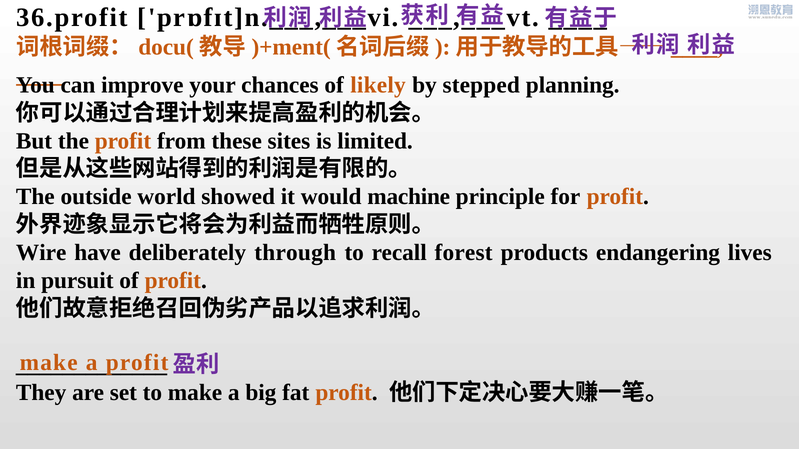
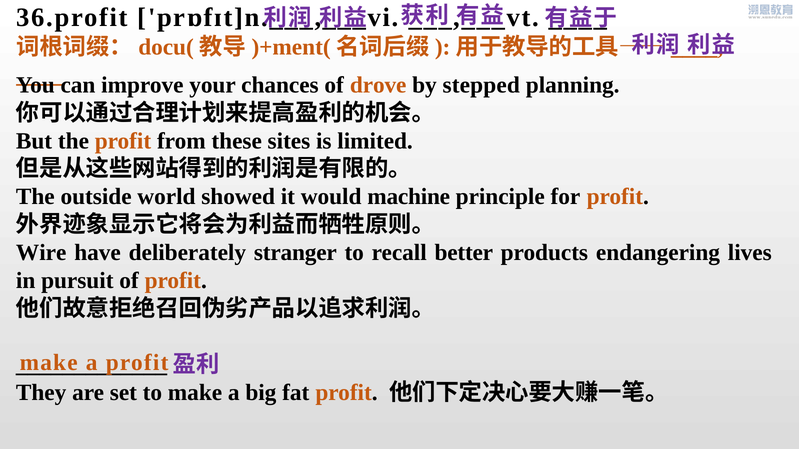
likely: likely -> drove (378, 85)
through: through -> stranger (295, 253)
forest: forest -> better (464, 253)
